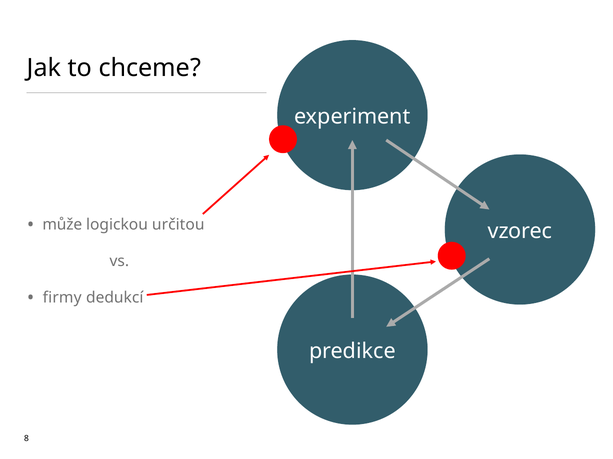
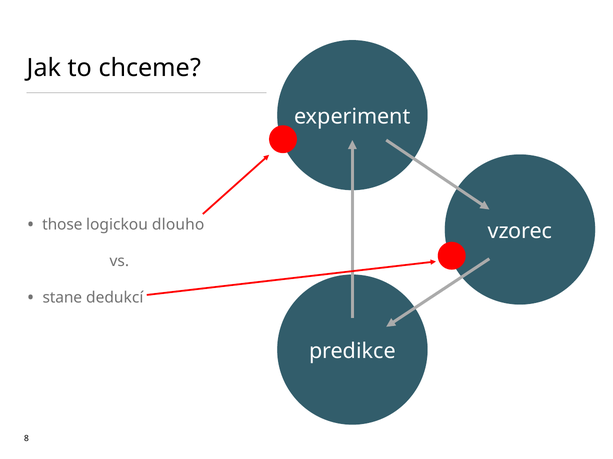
může: může -> those (62, 225)
určitou: určitou -> dlouho (178, 225)
firmy: firmy -> stane (62, 298)
